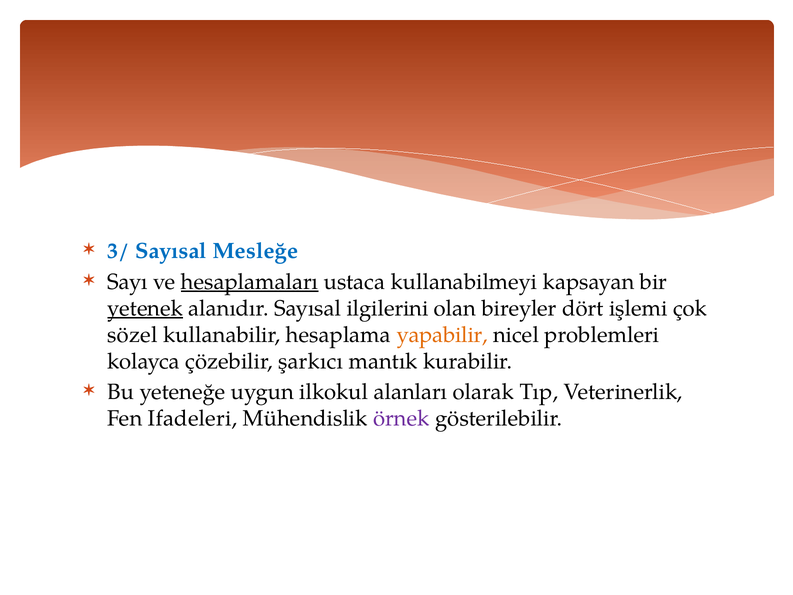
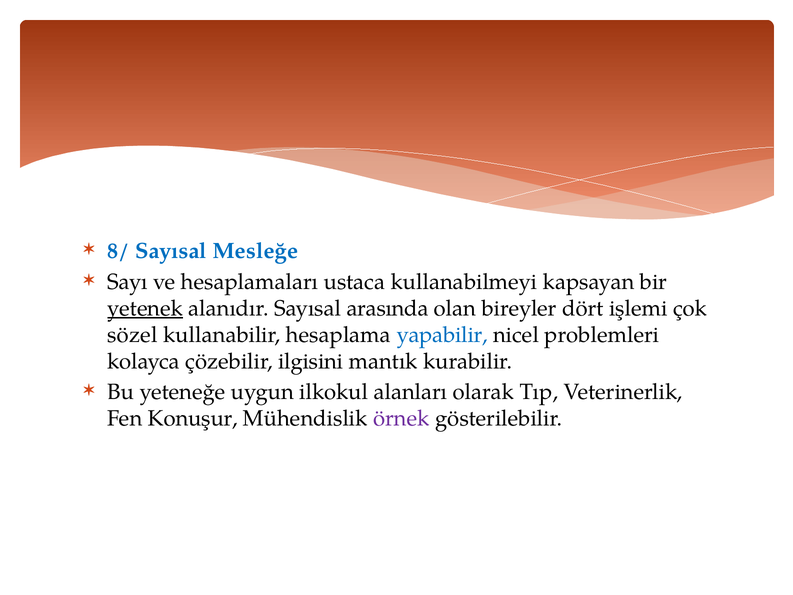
3/: 3/ -> 8/ (118, 251)
hesaplamaları underline: present -> none (250, 282)
ilgilerini: ilgilerini -> arasında (388, 308)
yapabilir colour: orange -> blue (442, 335)
şarkıcı: şarkıcı -> ilgisini (311, 361)
Ifadeleri: Ifadeleri -> Konuşur (193, 418)
